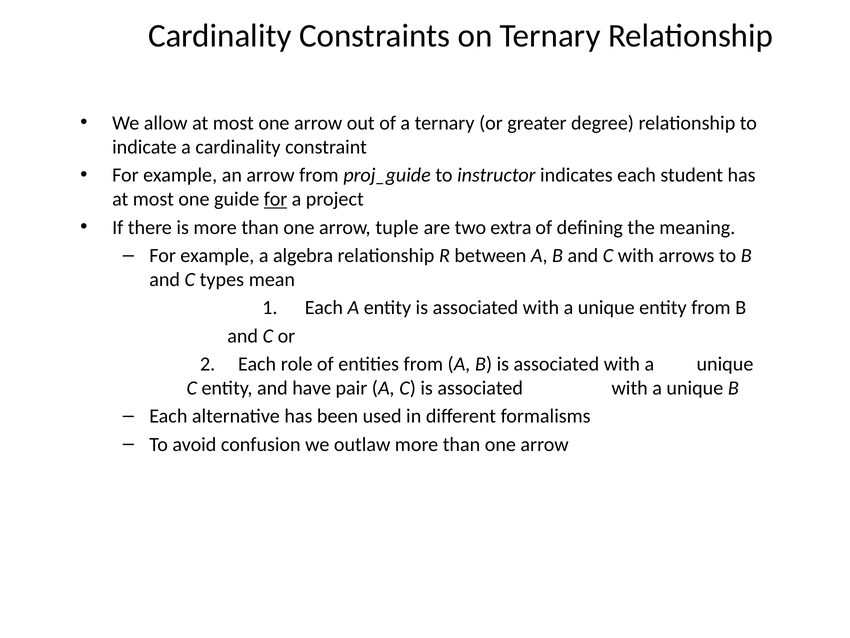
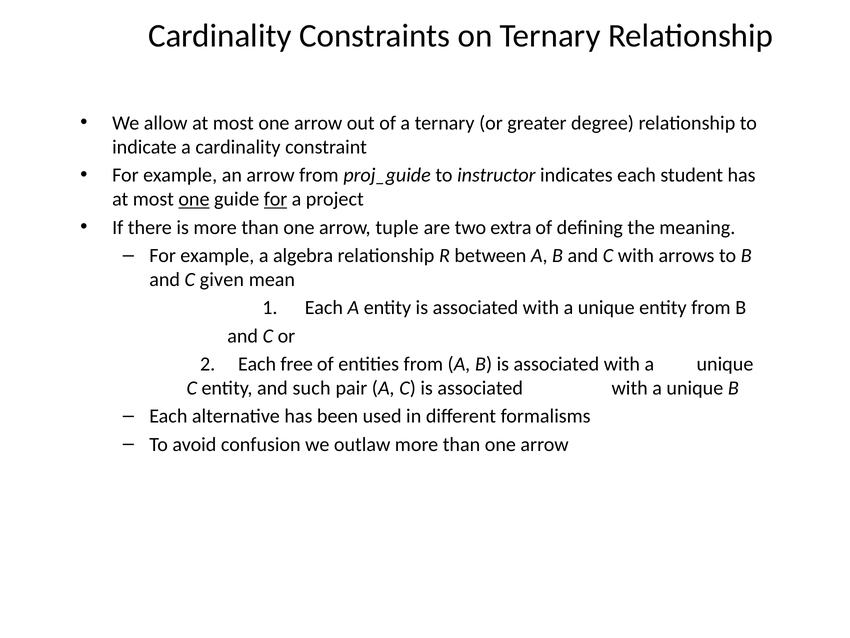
one underline: none -> present (194, 199)
types: types -> given (222, 279)
role: role -> free (297, 364)
have: have -> such (312, 388)
